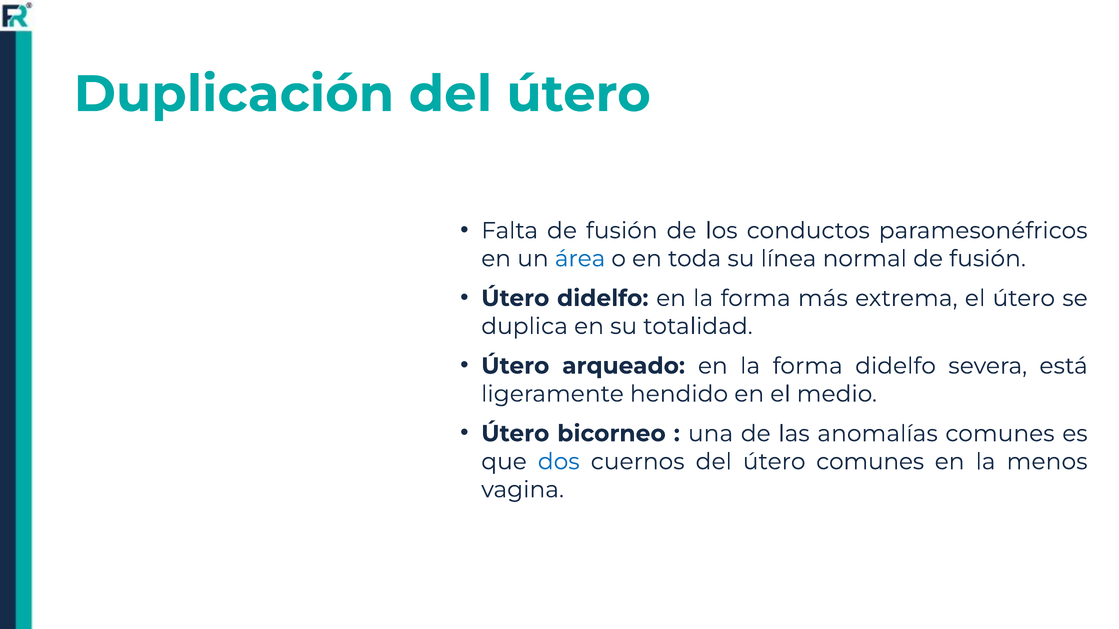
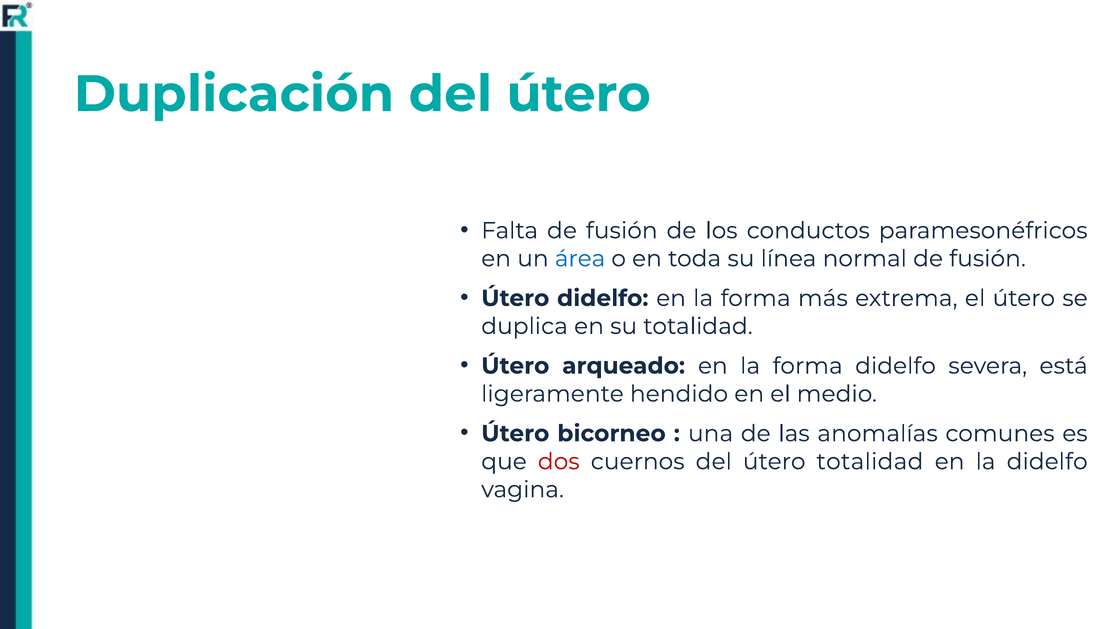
dos colour: blue -> red (559, 462)
útero comunes: comunes -> totalidad (870, 462)
la menos: menos -> didelfo (1047, 462)
